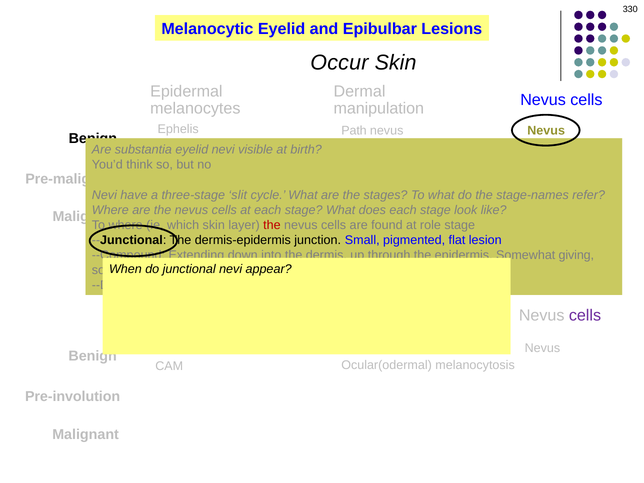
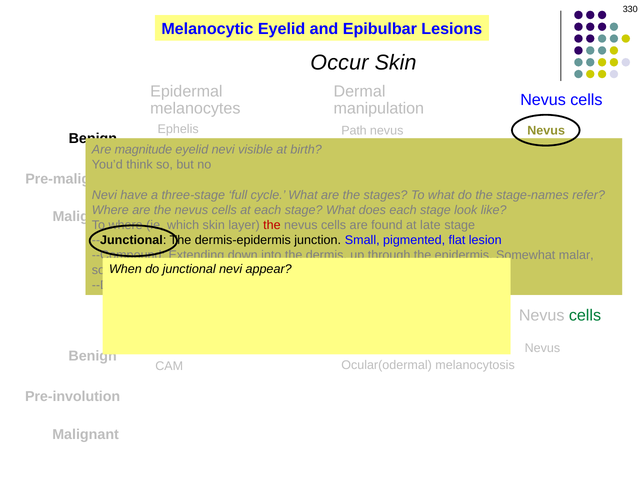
substantia: substantia -> magnitude (143, 150)
slit: slit -> full (238, 195)
role: role -> late (430, 225)
giving: giving -> malar (576, 255)
cells colour: purple -> green (585, 316)
